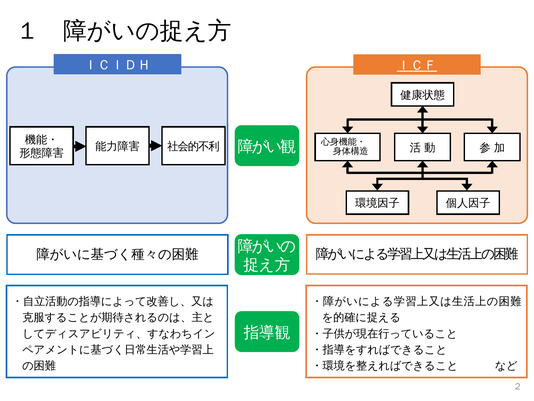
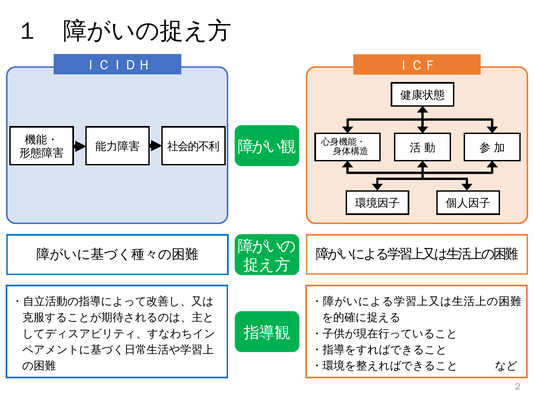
ＩＣＦ underline: present -> none (417, 65)
